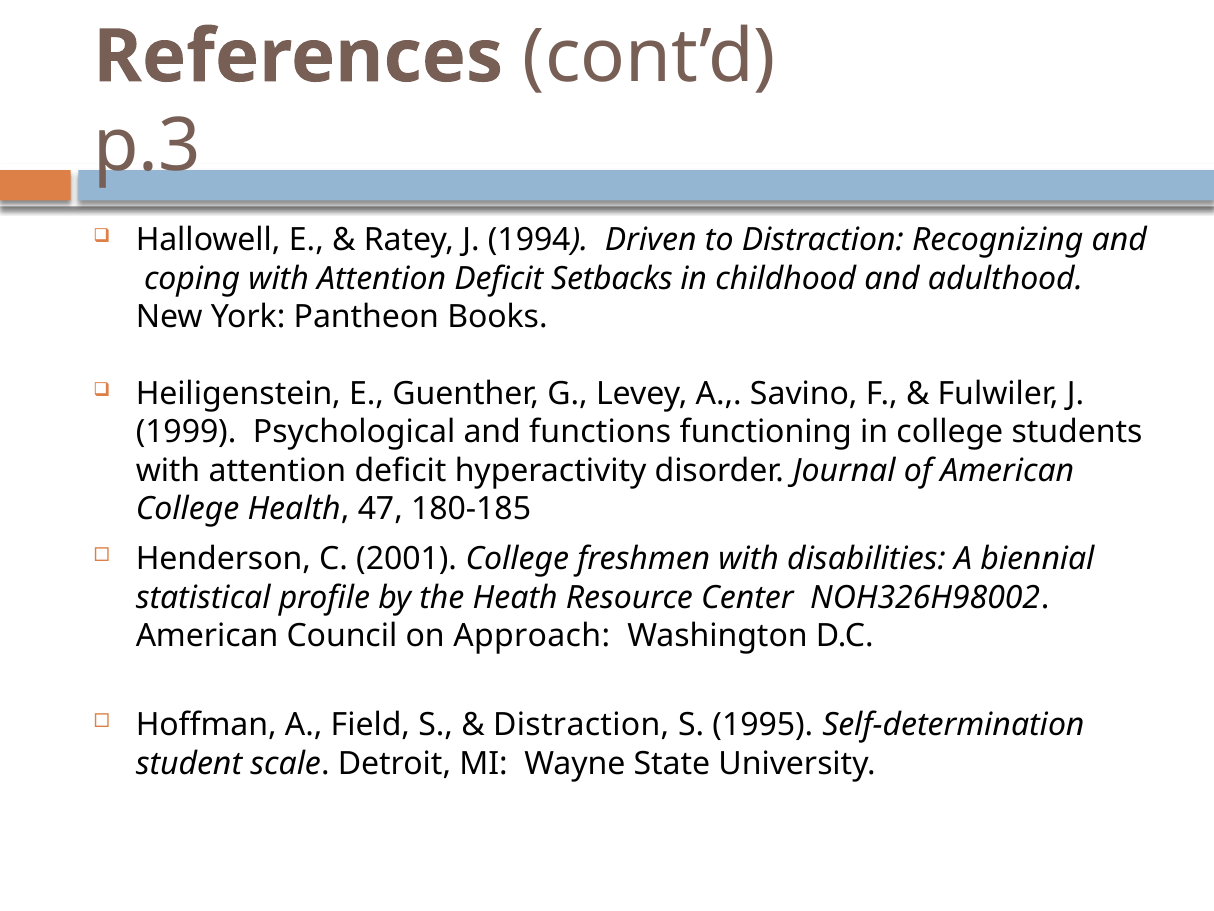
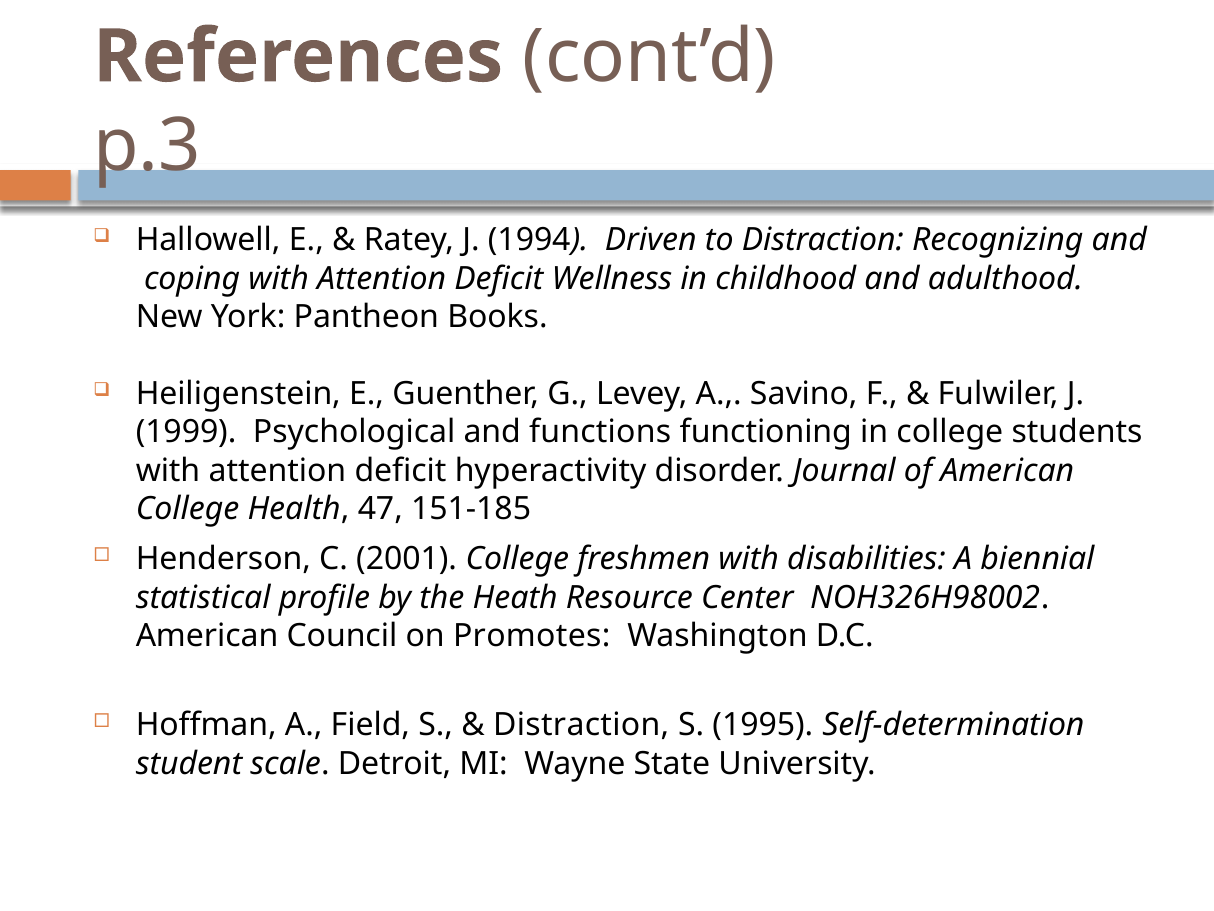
Setbacks: Setbacks -> Wellness (612, 278)
180-185: 180-185 -> 151-185 (471, 509)
Approach: Approach -> Promotes (532, 636)
